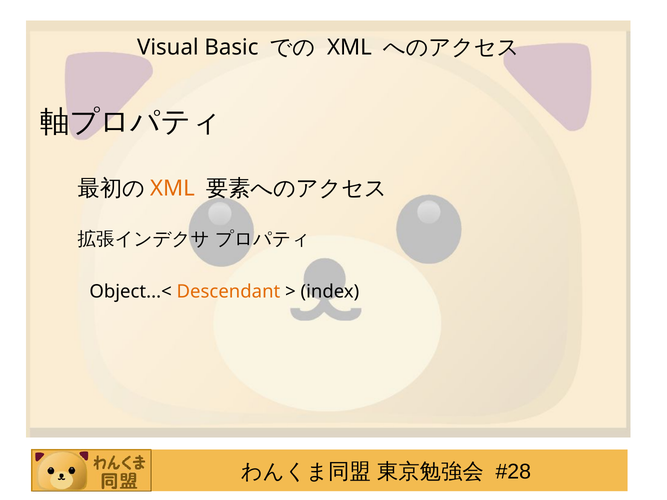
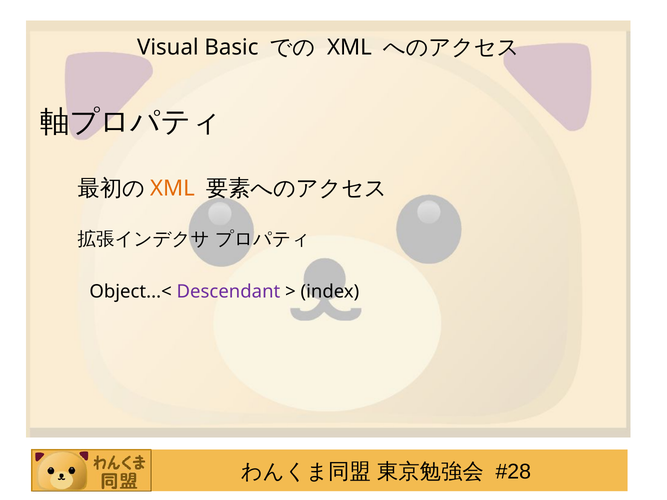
Descendant colour: orange -> purple (228, 292)
